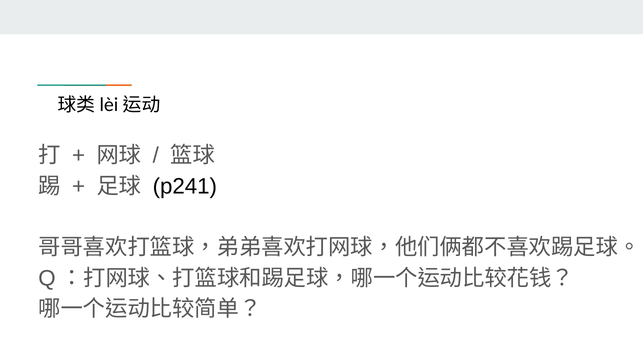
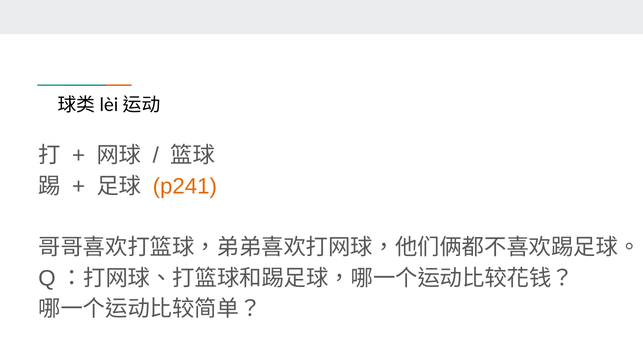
p241 colour: black -> orange (185, 187)
